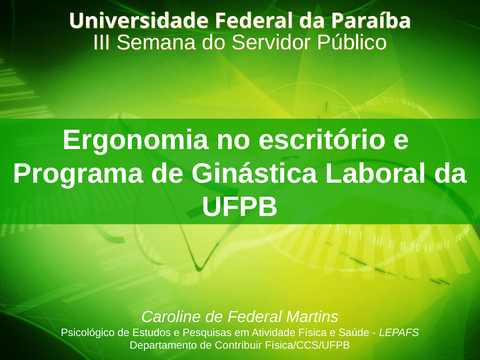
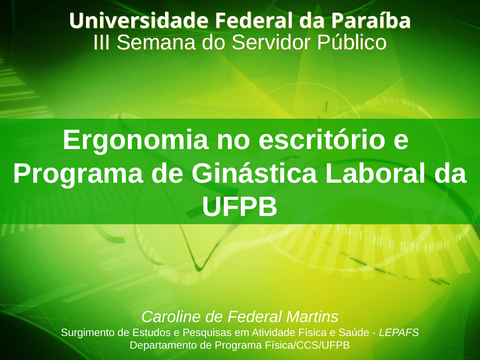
Psicológico: Psicológico -> Surgimento (88, 332)
de Contribuir: Contribuir -> Programa (238, 345)
